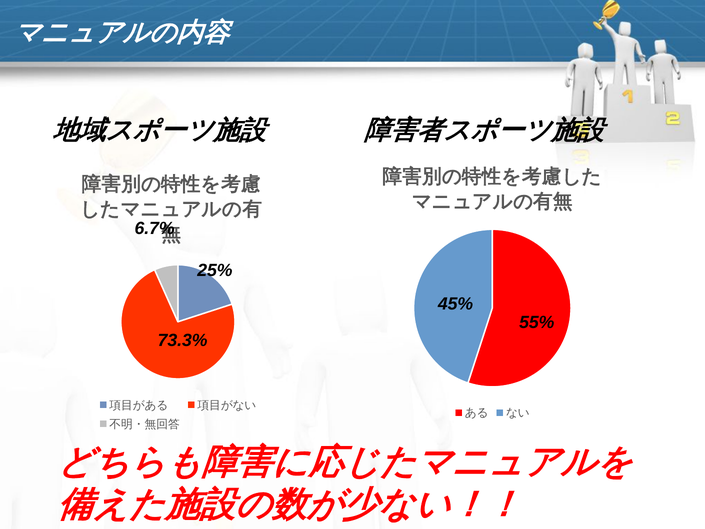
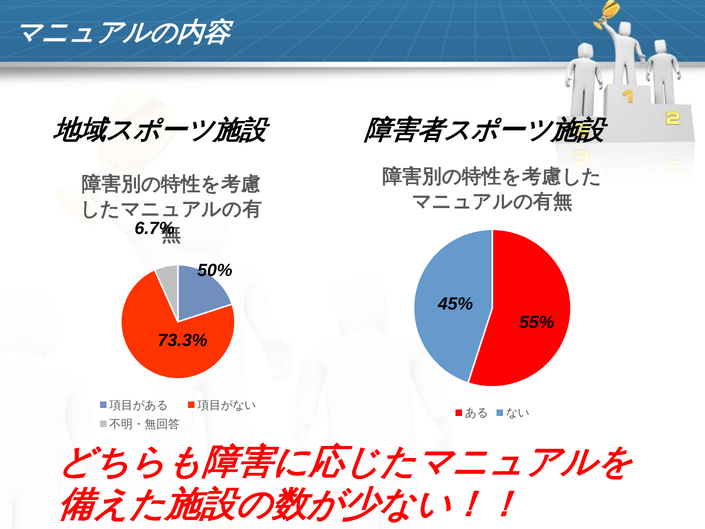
25%: 25% -> 50% (215, 270)
